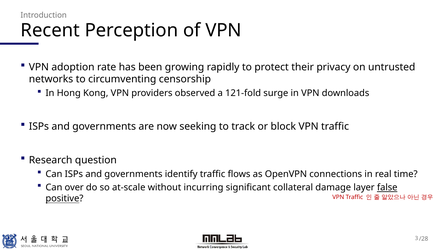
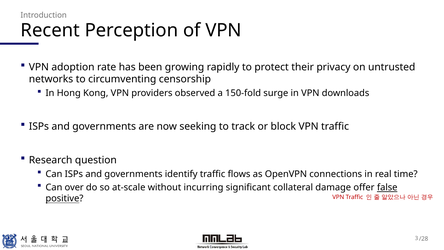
121-fold: 121-fold -> 150-fold (243, 93)
layer: layer -> offer (364, 187)
